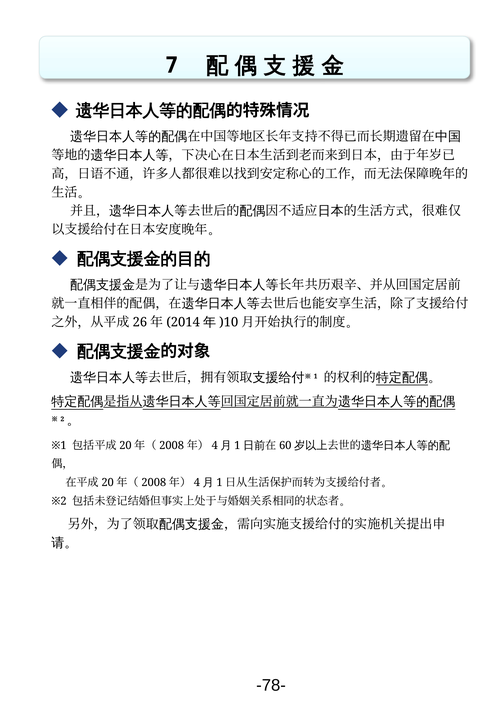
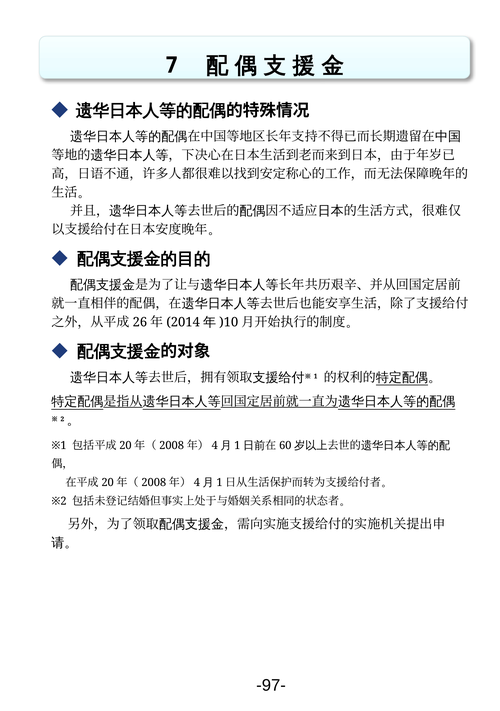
-78-: -78- -> -97- (271, 685)
